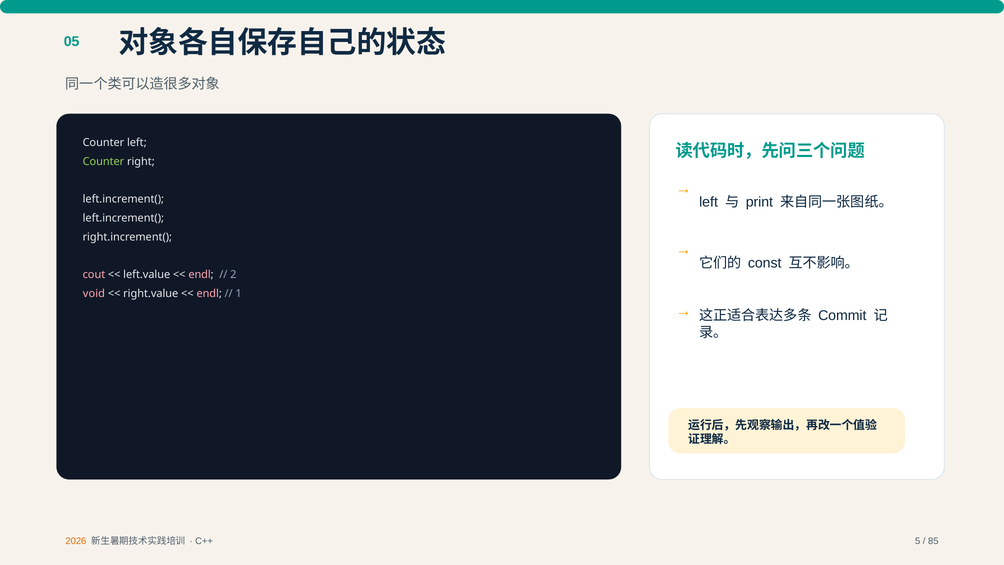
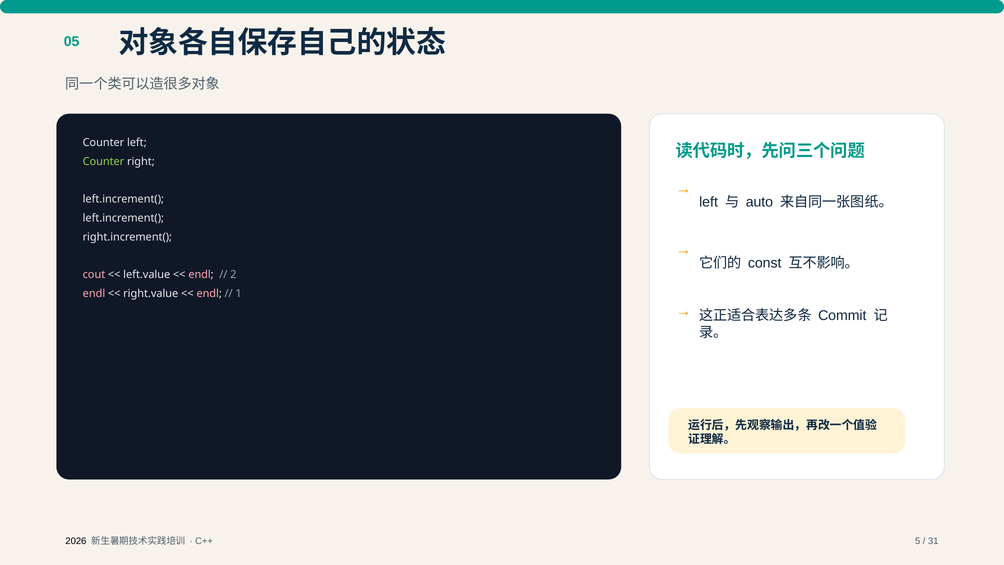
print: print -> auto (759, 202)
void: void -> endl (94, 293)
2026 colour: orange -> black (76, 541)
85: 85 -> 31 (933, 541)
